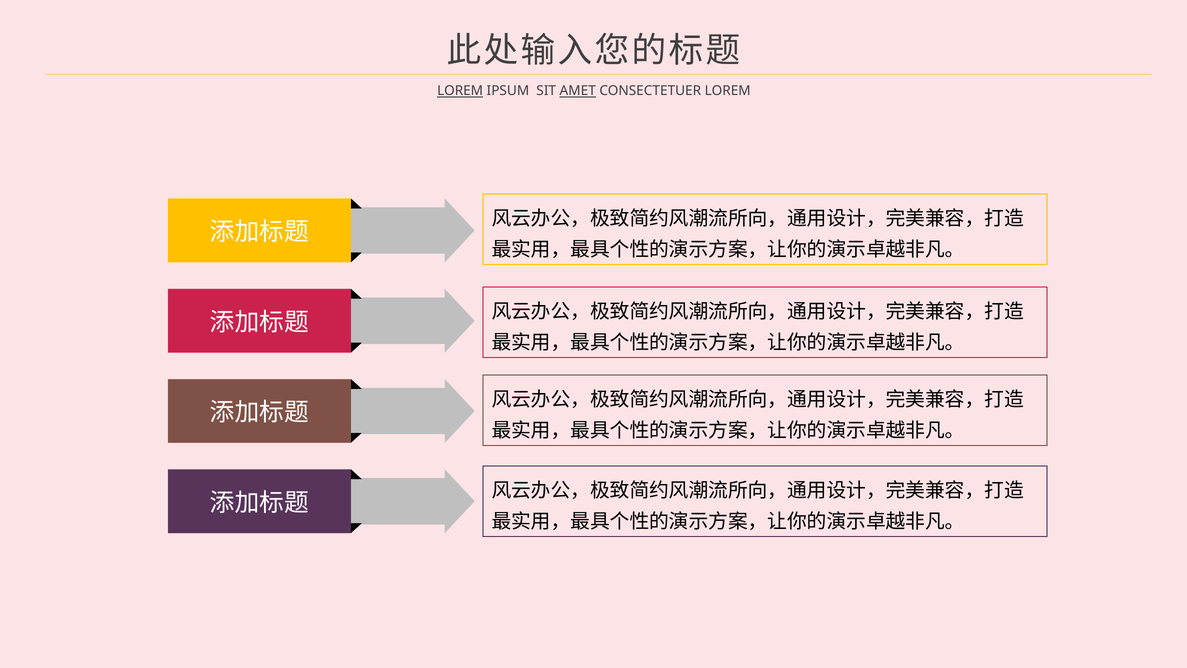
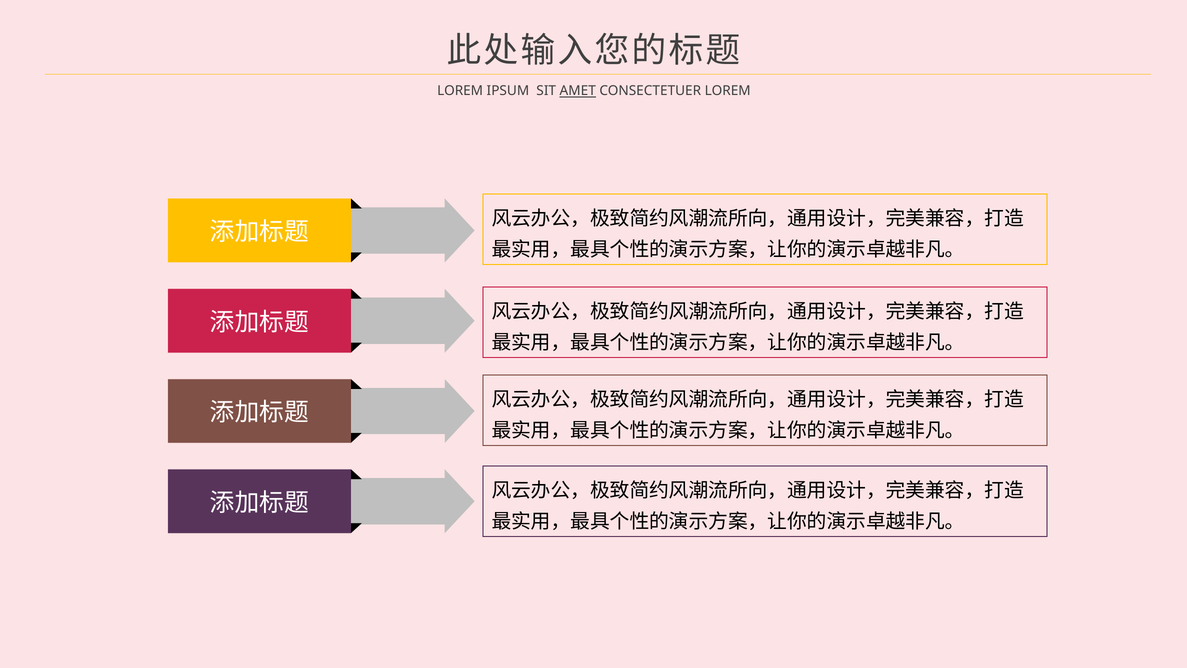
LOREM underline: present -> none (460, 91)
